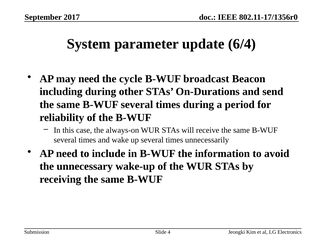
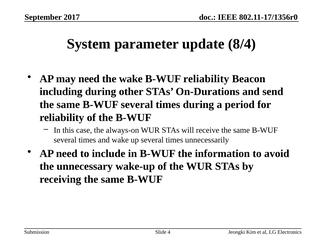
6/4: 6/4 -> 8/4 (242, 44)
the cycle: cycle -> wake (131, 79)
B-WUF broadcast: broadcast -> reliability (206, 79)
